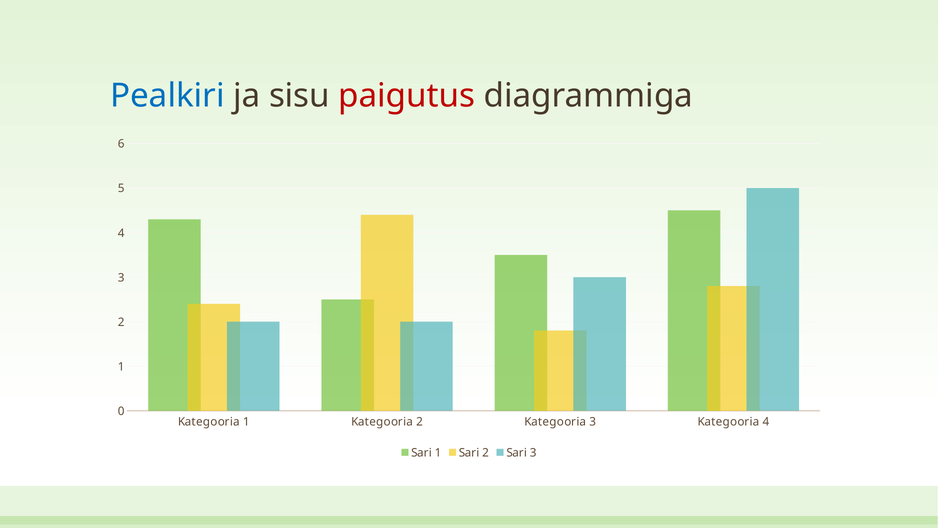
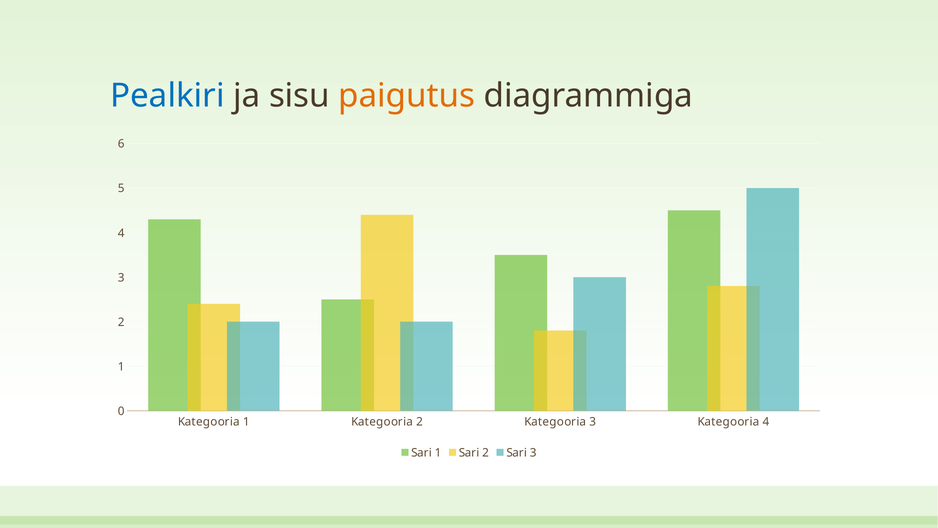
paigutus colour: red -> orange (407, 96)
